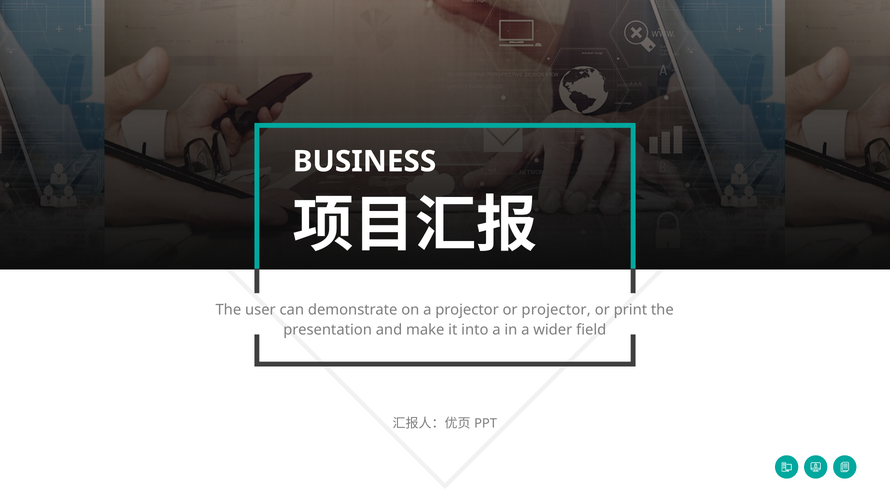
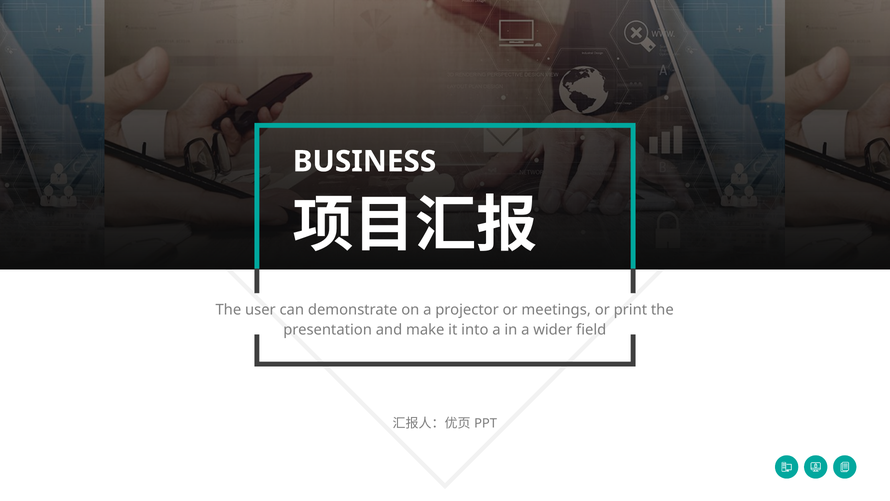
or projector: projector -> meetings (556, 310)
